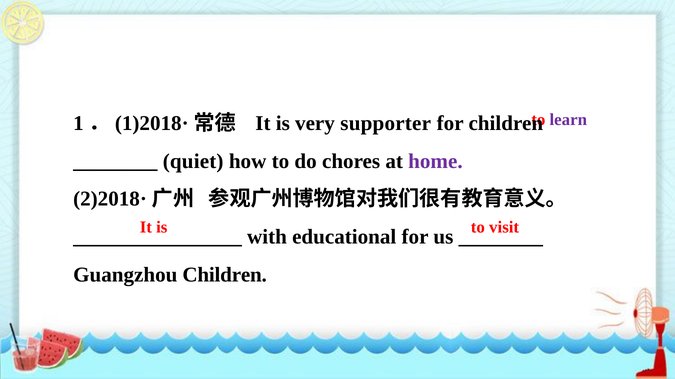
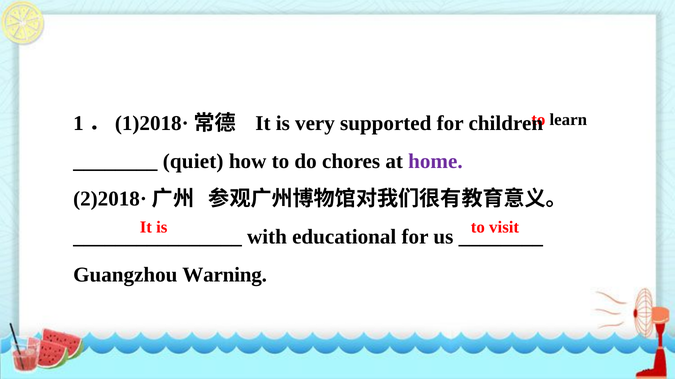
learn colour: purple -> black (568, 120)
supporter: supporter -> supported (386, 123)
Guangzhou Children: Children -> Warning (225, 275)
